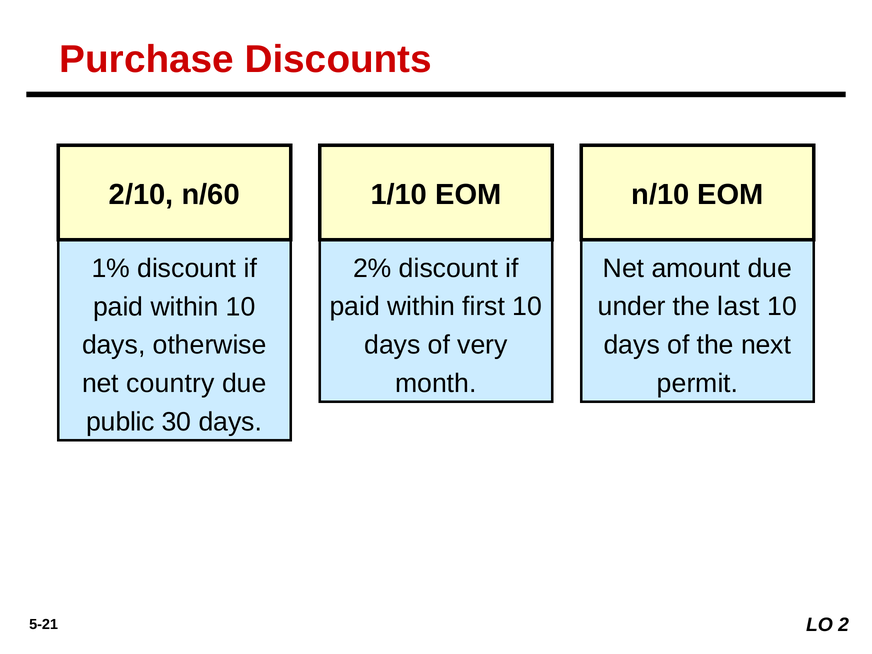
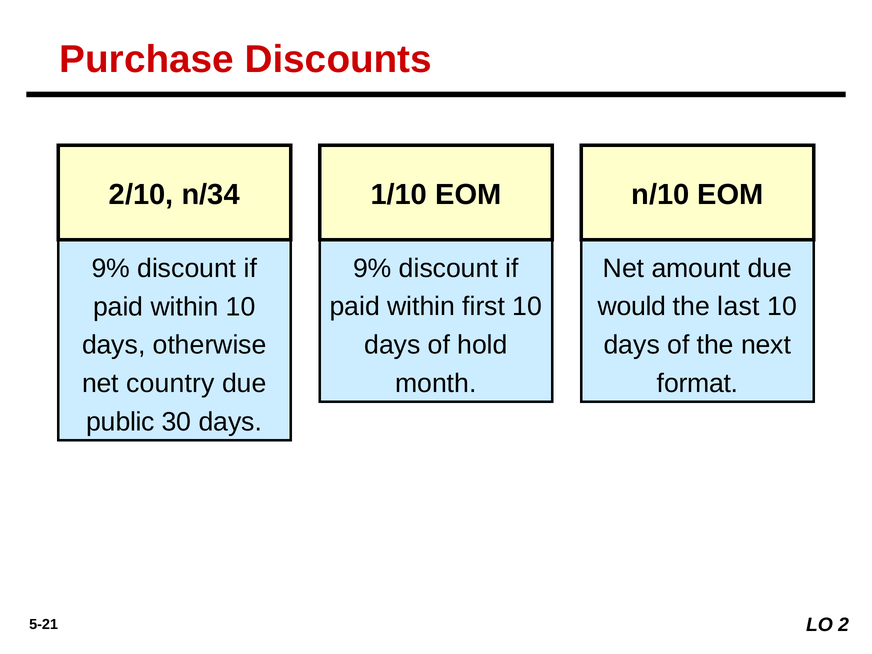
n/60: n/60 -> n/34 (211, 195)
2%: 2% -> 9% (372, 268)
1%: 1% -> 9% (111, 268)
under: under -> would (632, 307)
very: very -> hold (482, 345)
permit: permit -> format (698, 383)
